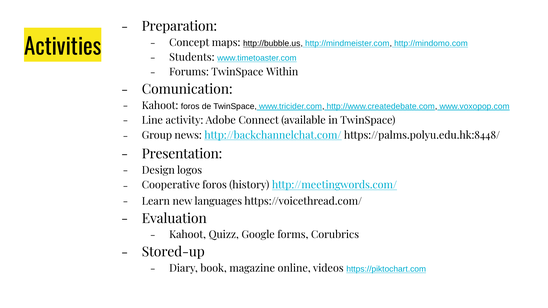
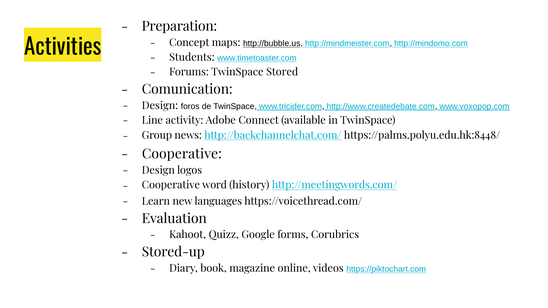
Within: Within -> Stored (282, 72)
Kahoot: Kahoot -> Design (160, 106)
Presentation: Presentation -> Cooperative (182, 154)
Cooperative foros: foros -> word (215, 185)
